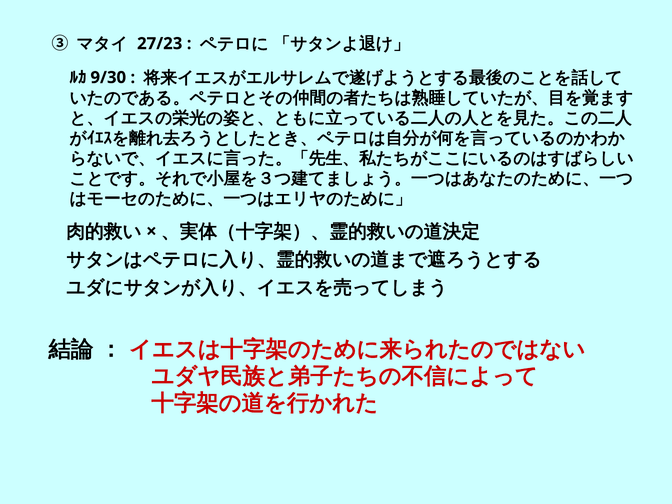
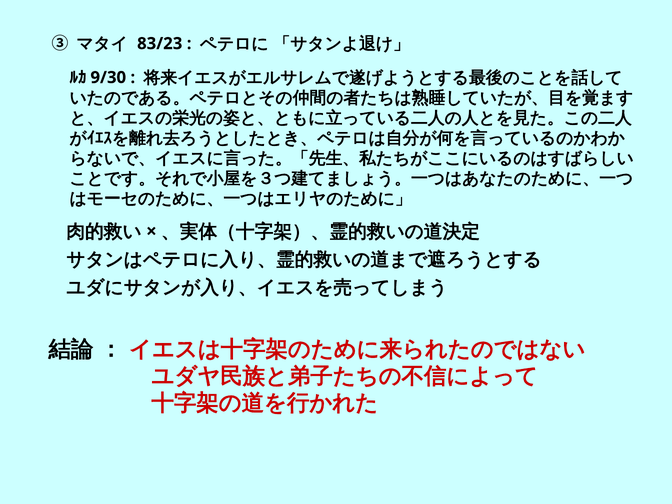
27/23: 27/23 -> 83/23 (160, 44)
